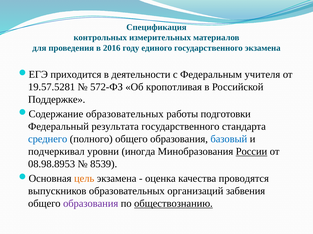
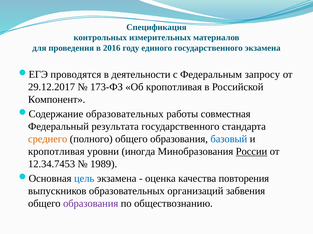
приходится: приходится -> проводятся (76, 75)
учителя: учителя -> запросу (262, 75)
19.57.5281: 19.57.5281 -> 29.12.2017 (52, 87)
572-ФЗ: 572-ФЗ -> 173-ФЗ (107, 87)
Поддержке: Поддержке -> Компонент (57, 100)
подготовки: подготовки -> совместная (226, 114)
среднего colour: blue -> orange (48, 139)
подчеркивал: подчеркивал -> кропотливая (56, 152)
08.98.8953: 08.98.8953 -> 12.34.7453 (52, 165)
8539: 8539 -> 1989 (104, 165)
цель colour: orange -> blue (84, 179)
проводятся: проводятся -> повторения (244, 179)
обществознанию underline: present -> none (173, 204)
